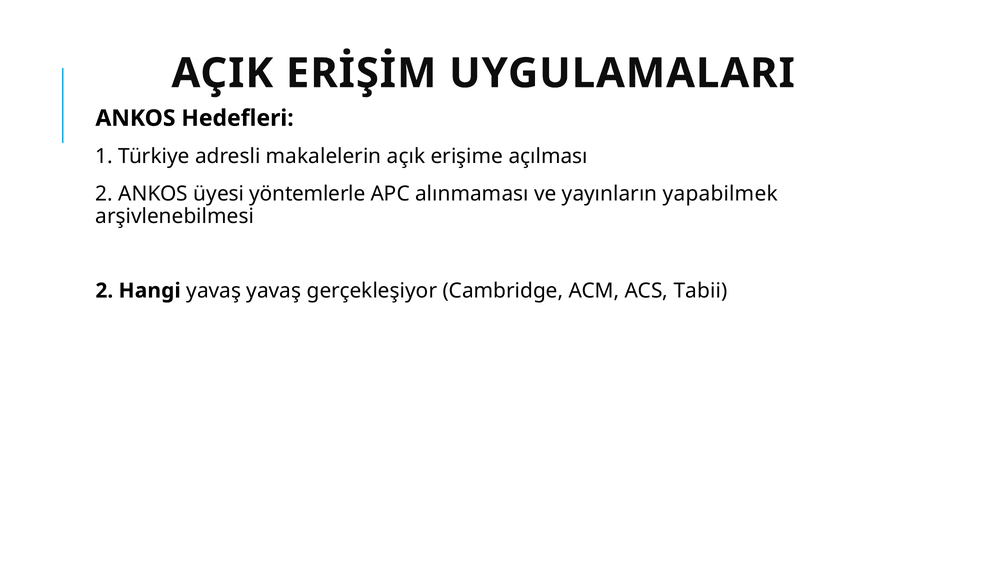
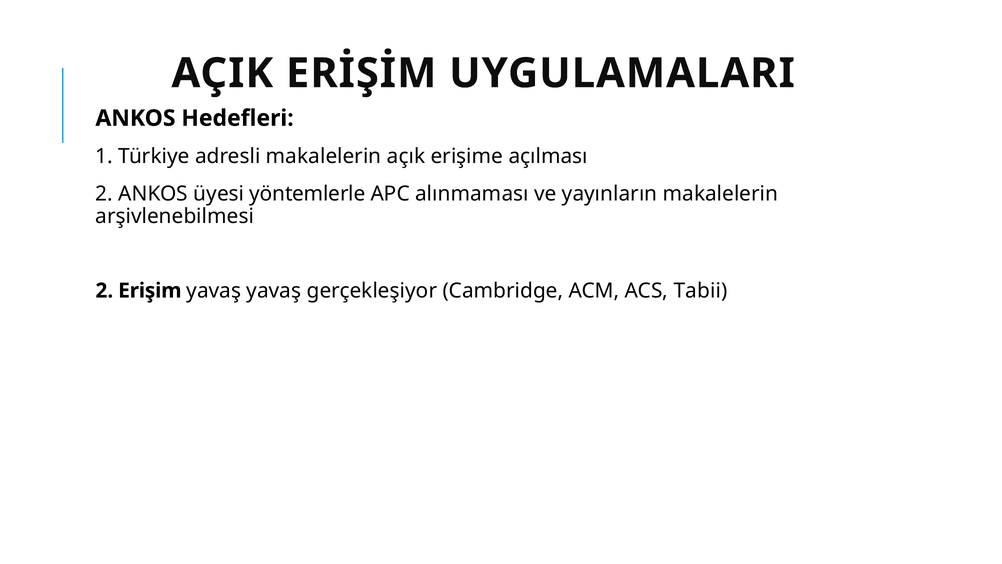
yayınların yapabilmek: yapabilmek -> makalelerin (720, 194)
Hangi: Hangi -> Erişim (150, 290)
